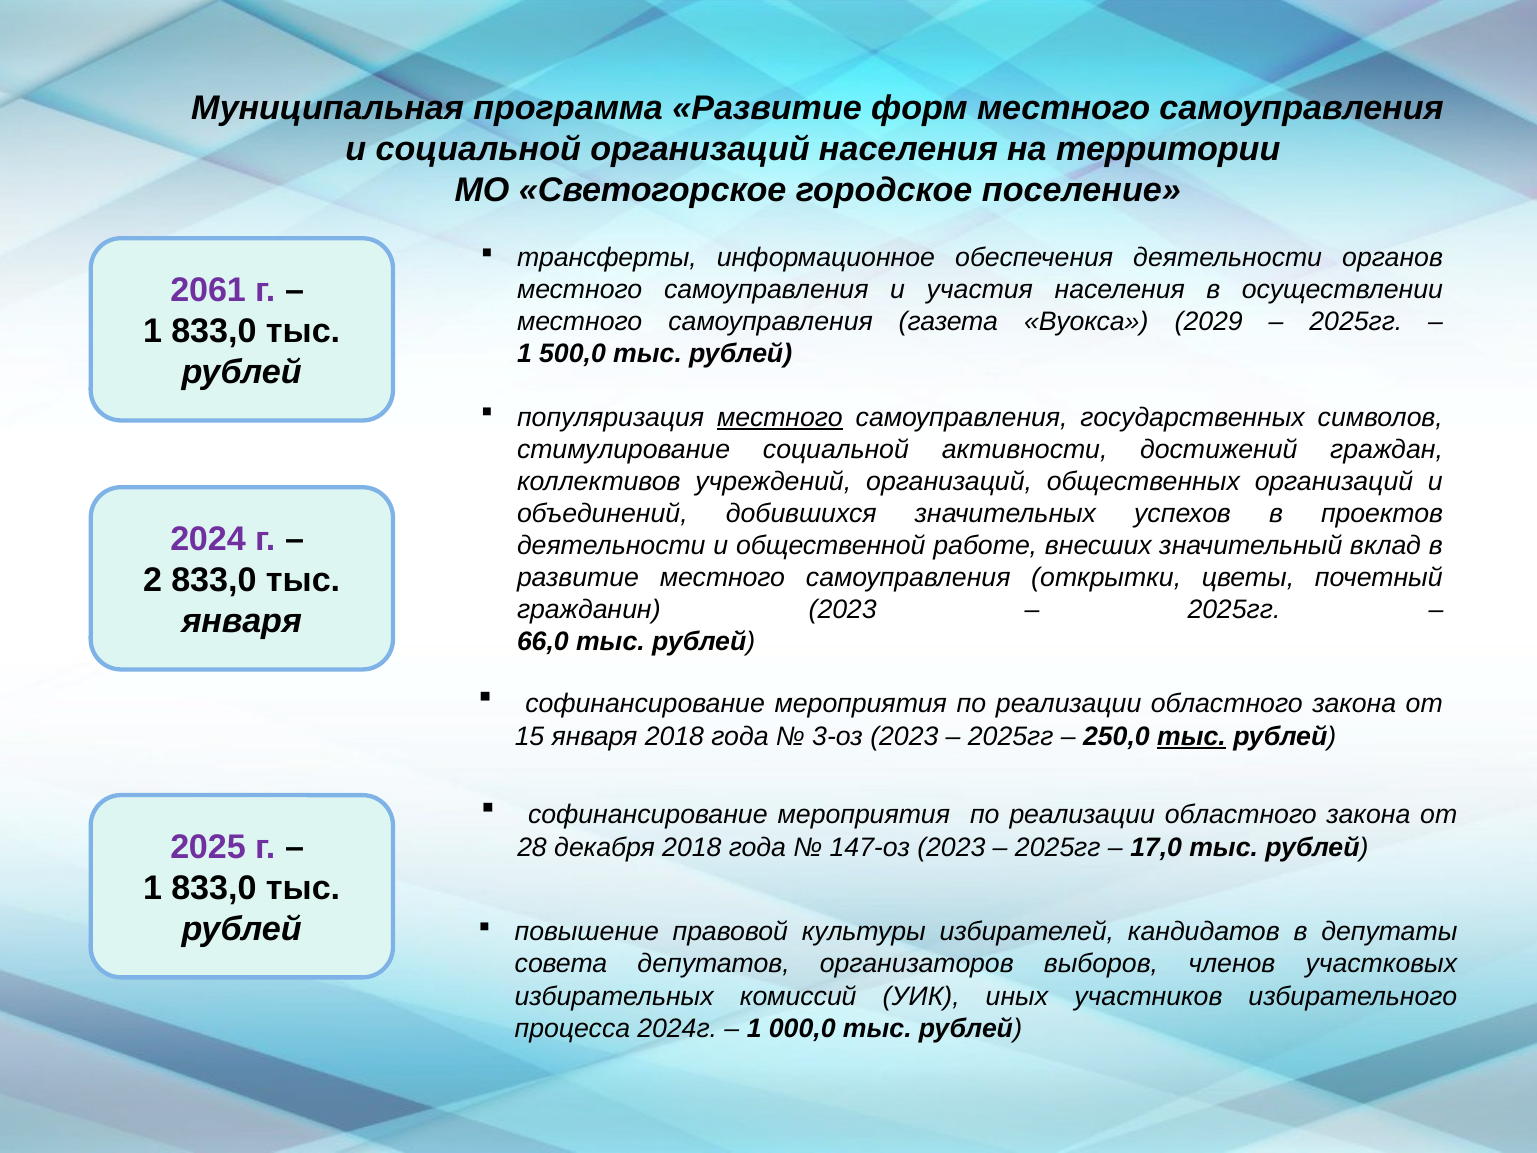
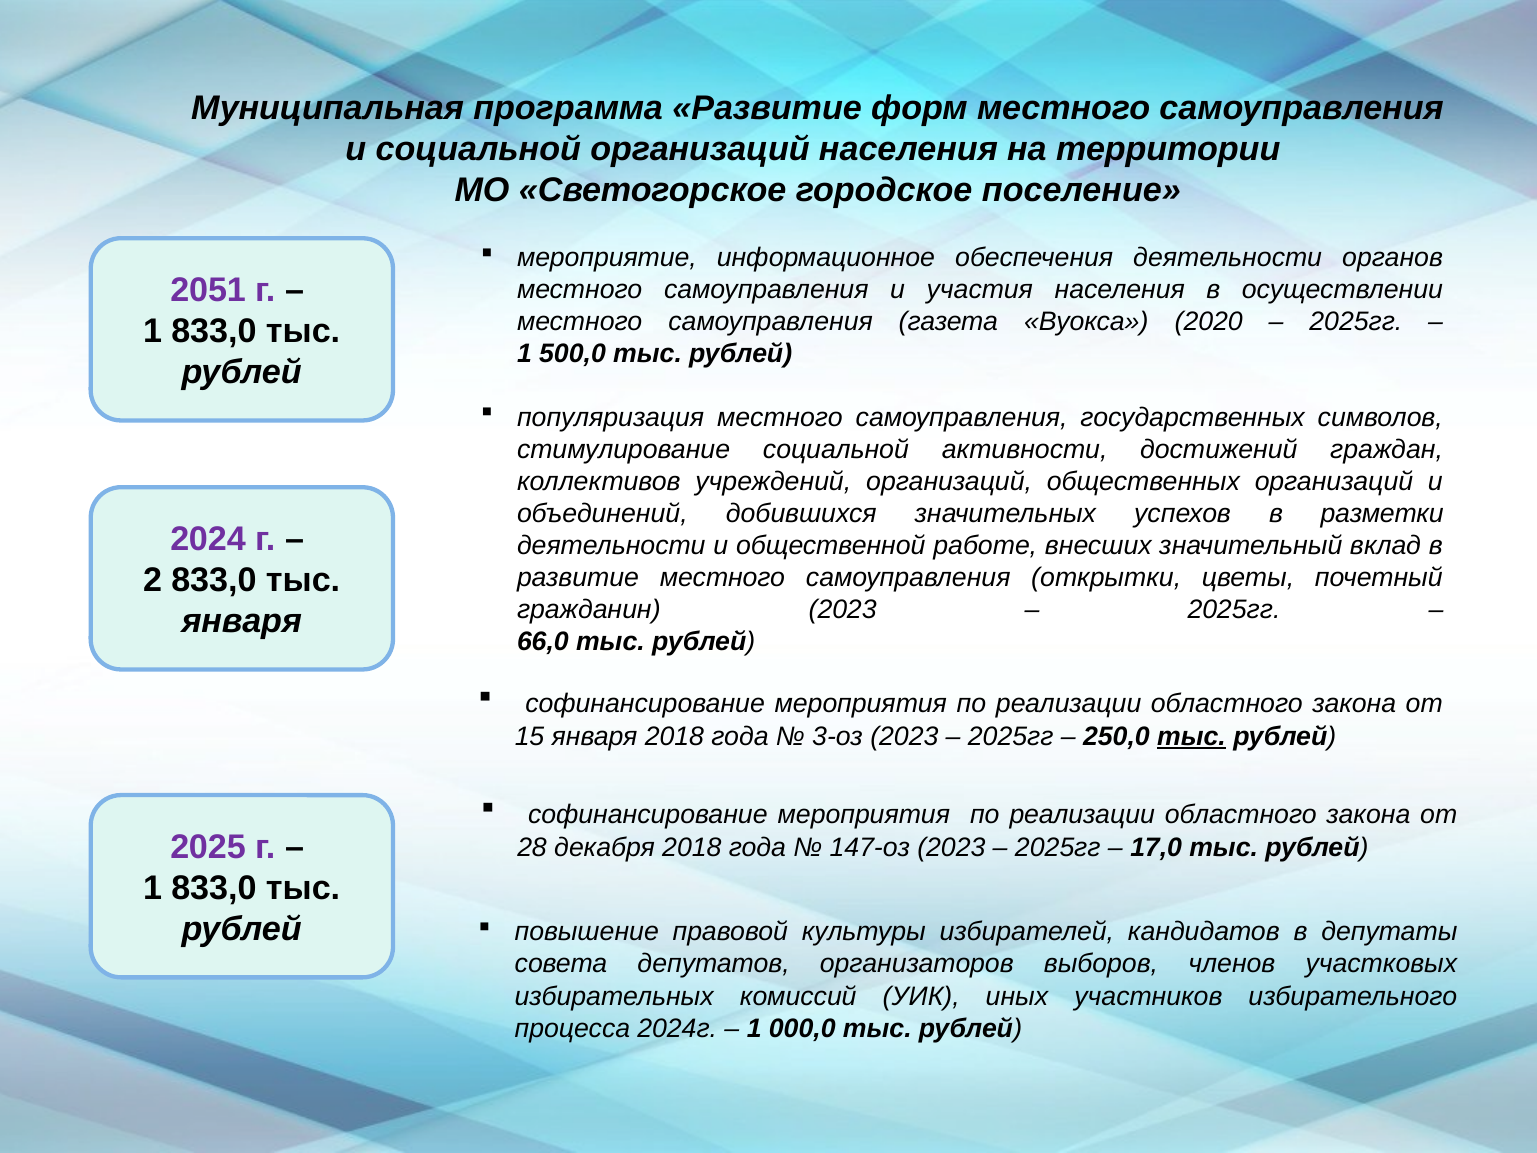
трансферты: трансферты -> мероприятие (607, 258)
2061: 2061 -> 2051 (208, 291)
2029: 2029 -> 2020 (1209, 322)
местного underline: present -> none (780, 417)
проектов: проектов -> разметки (1382, 514)
